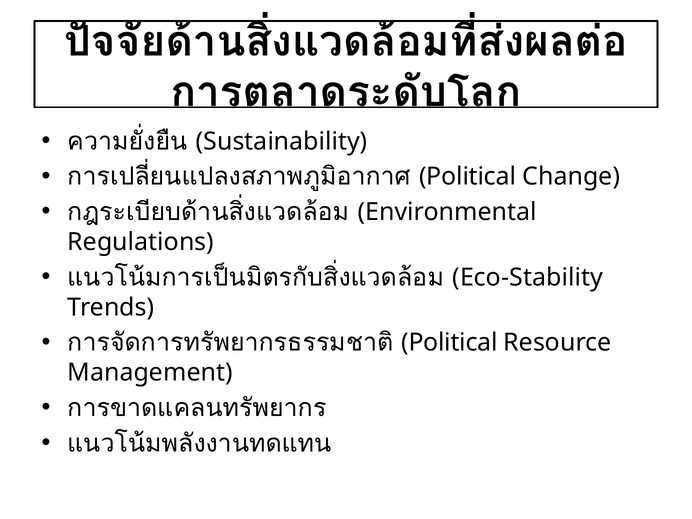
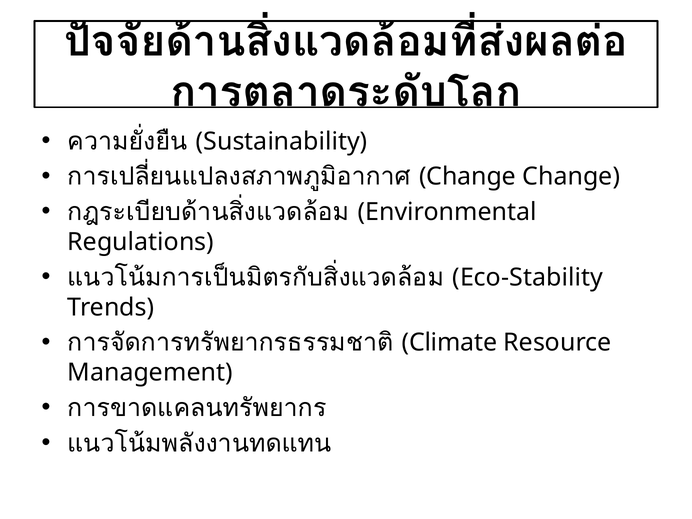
Political: Political -> Change (468, 177)
Political: Political -> Climate (449, 343)
